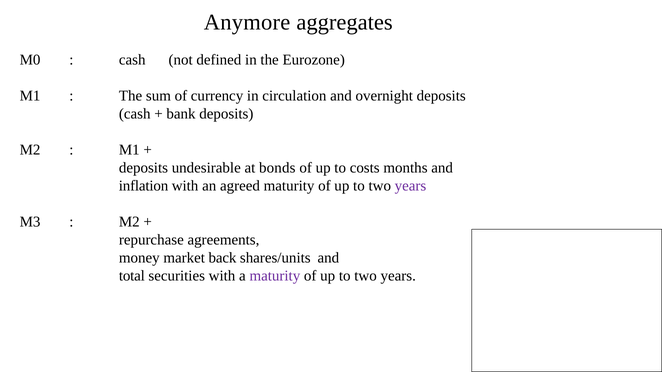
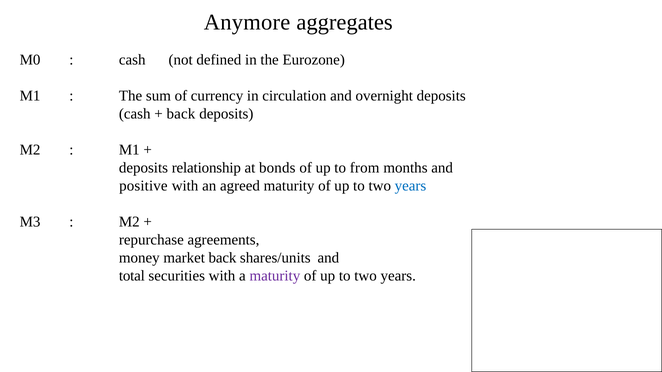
bank: bank -> back (181, 114)
undesirable: undesirable -> relationship (206, 168)
costs: costs -> from (365, 168)
inflation: inflation -> positive (143, 186)
years colour: purple -> blue (410, 186)
